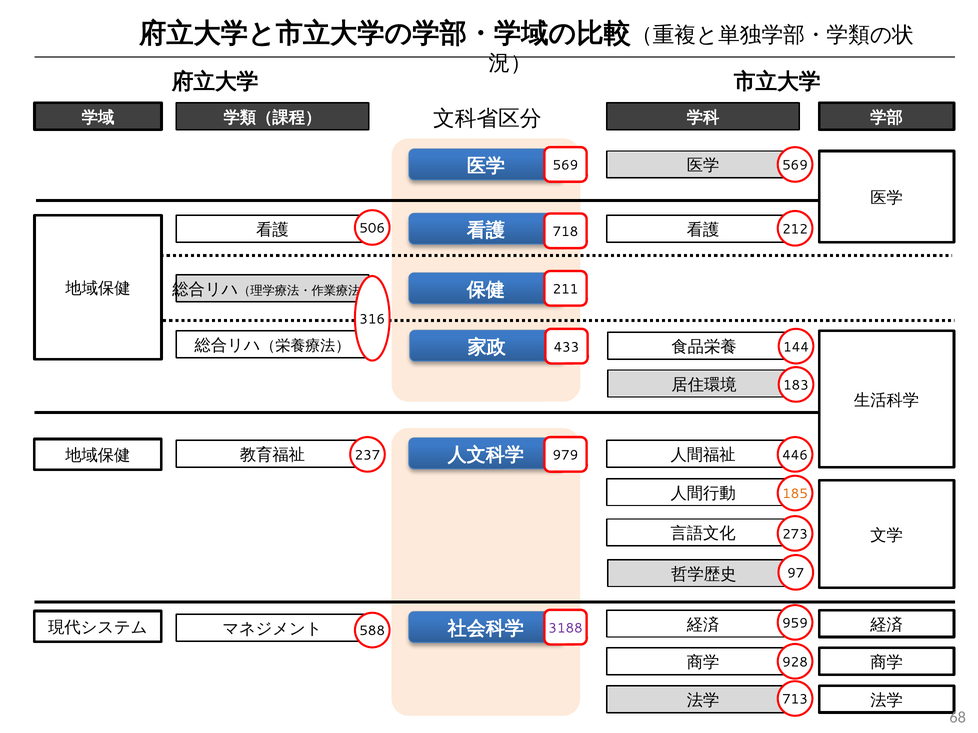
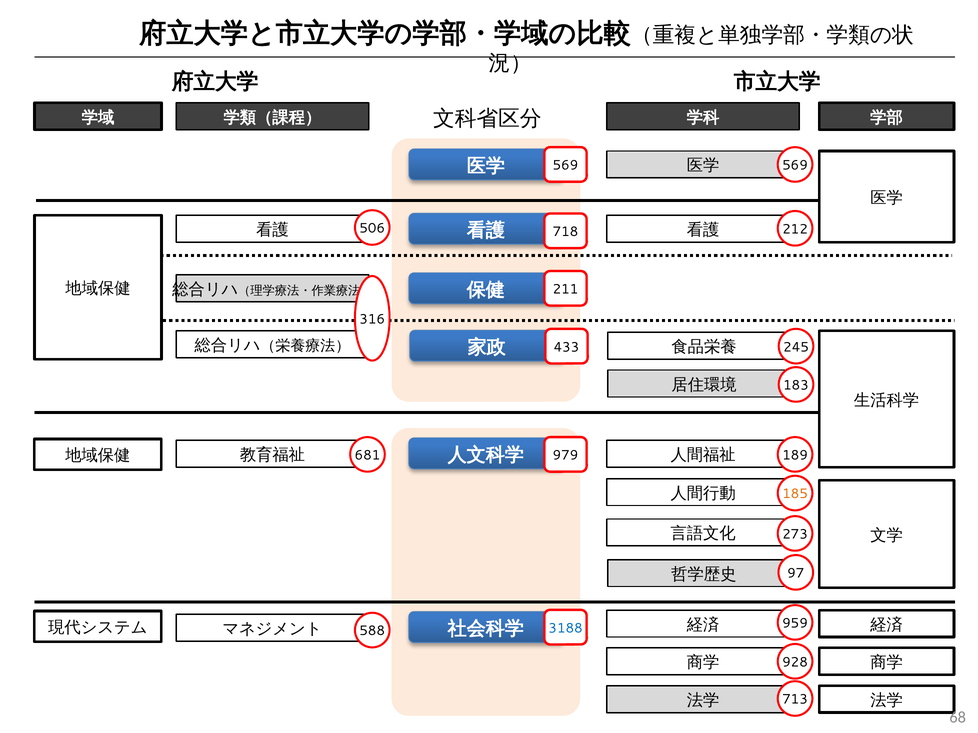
144: 144 -> 245 (796, 347)
237: 237 -> 681 (367, 456)
446: 446 -> 189 (795, 456)
3188 colour: purple -> blue (566, 628)
